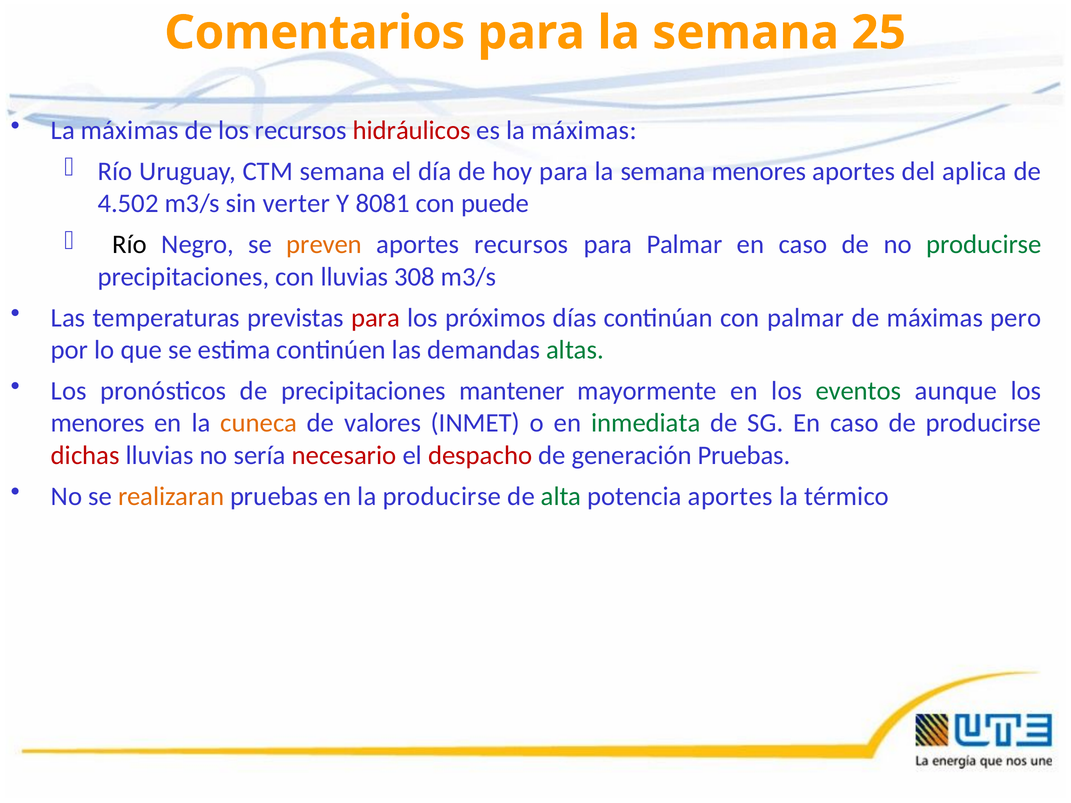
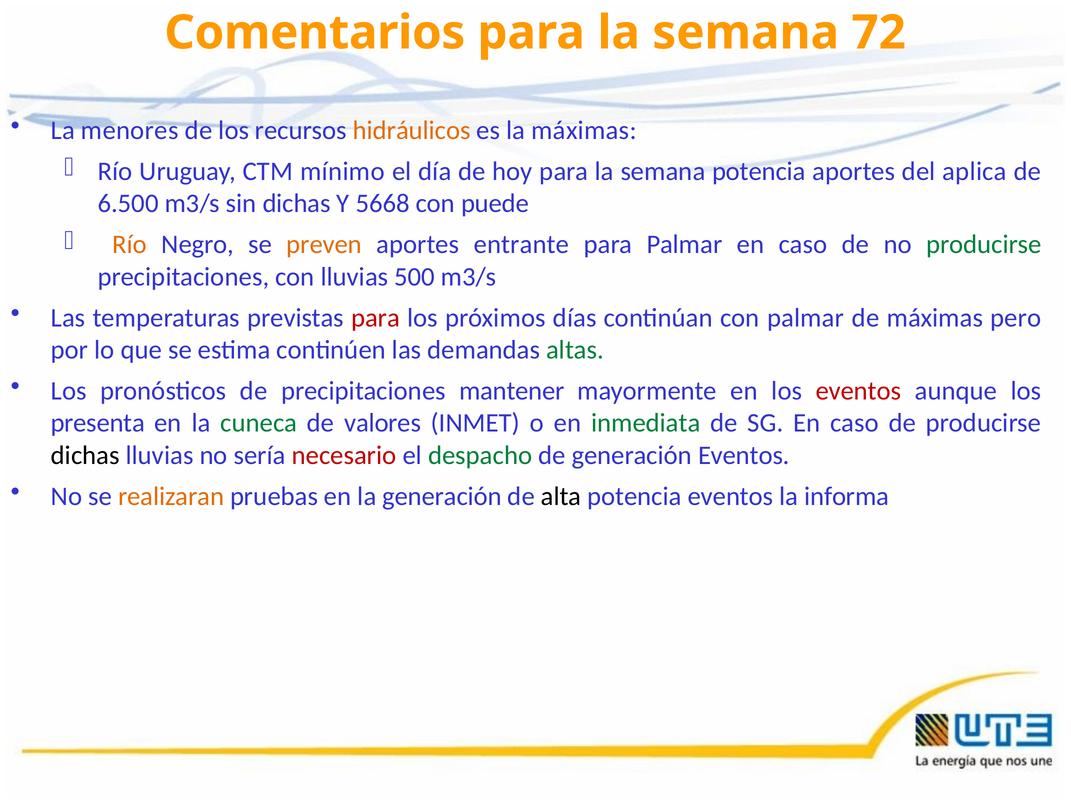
25: 25 -> 72 (879, 33)
máximas: máximas -> menores (130, 130)
hidráulicos colour: red -> orange (412, 130)
CTM semana: semana -> mínimo (342, 171)
semana menores: menores -> potencia (759, 171)
4.502: 4.502 -> 6.500 (128, 204)
sin verter: verter -> dichas (297, 204)
8081: 8081 -> 5668 (383, 204)
Río colour: black -> orange (130, 245)
aportes recursos: recursos -> entrante (521, 245)
308: 308 -> 500 (415, 277)
eventos colour: green -> red (858, 391)
menores: menores -> presenta (98, 423)
cuneca colour: orange -> green (259, 423)
dichas colour: red -> black (85, 455)
despacho colour: red -> green (480, 455)
generación Pruebas: Pruebas -> Eventos (744, 455)
la producirse: producirse -> generación (442, 496)
alta colour: green -> black (561, 496)
potencia aportes: aportes -> eventos (730, 496)
térmico: térmico -> informa (847, 496)
